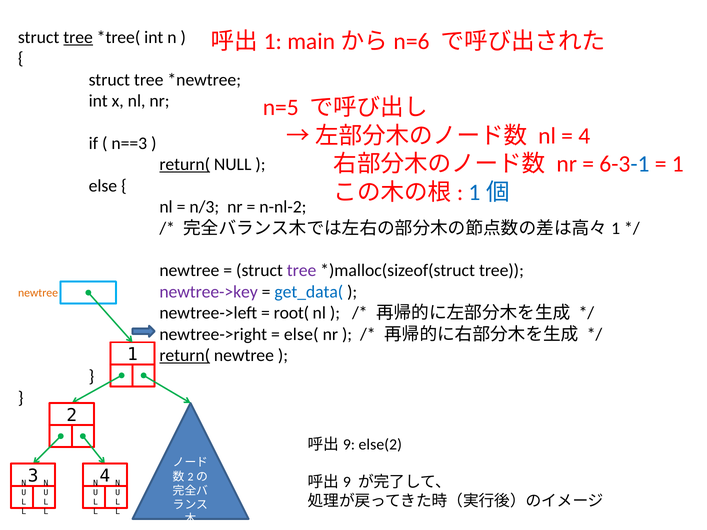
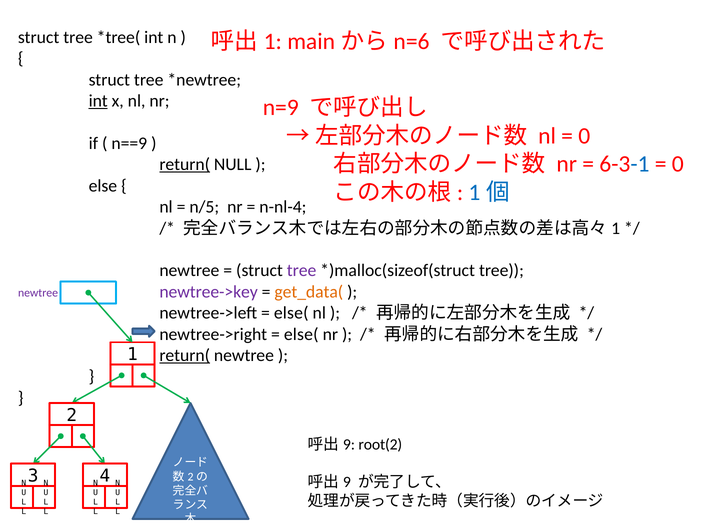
tree underline: present -> none (78, 37)
int underline: none -> present (98, 101)
n=5: n=5 -> n=9 (281, 108)
4: 4 -> 0 (584, 136)
n==3: n==3 -> n==9 (129, 143)
1: 1 -> 0 (678, 164)
n/3: n/3 -> n/5 (204, 207)
n-nl-2: n-nl-2 -> n-nl-4 (283, 207)
get_data( colour: blue -> orange (309, 292)
newtree colour: orange -> purple (38, 293)
root(: root( -> else( (291, 313)
else(2: else(2 -> root(2 (380, 445)
